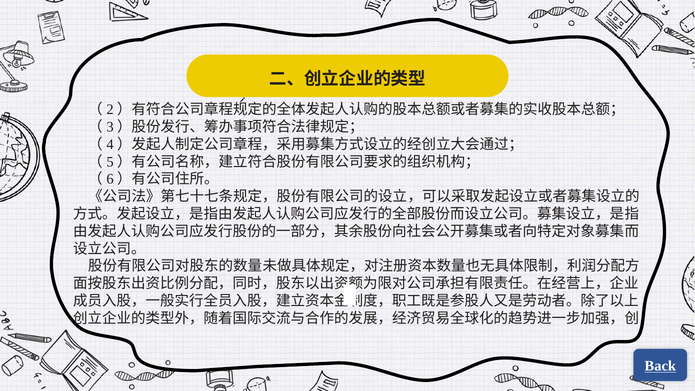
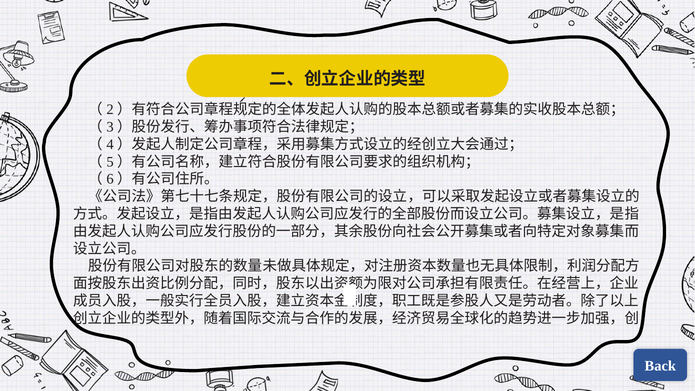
Back underline: present -> none (660, 366)
